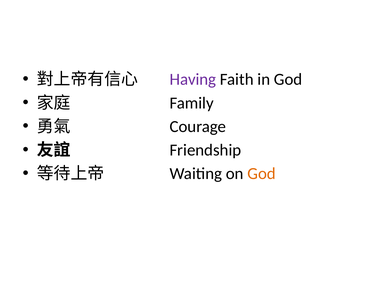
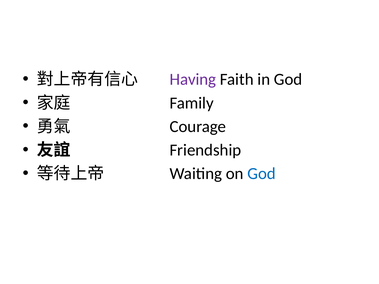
God colour: orange -> blue (262, 174)
